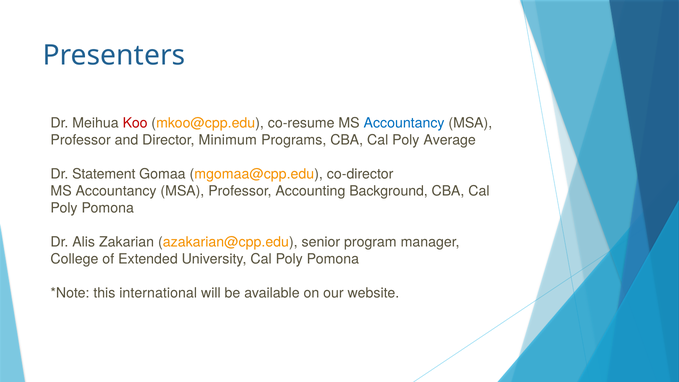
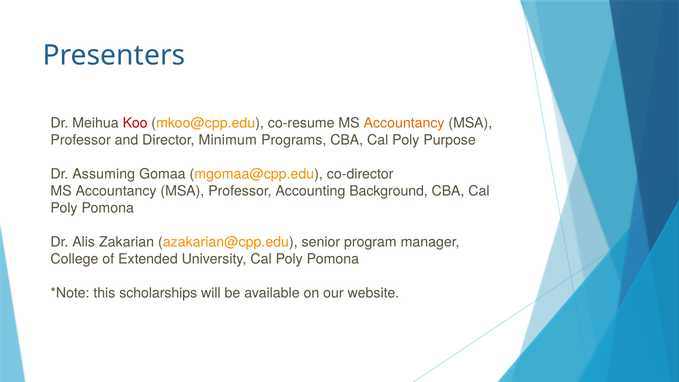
Accountancy colour: blue -> orange (404, 123)
Average: Average -> Purpose (450, 140)
Statement: Statement -> Assuming (104, 174)
international: international -> scholarships (158, 293)
